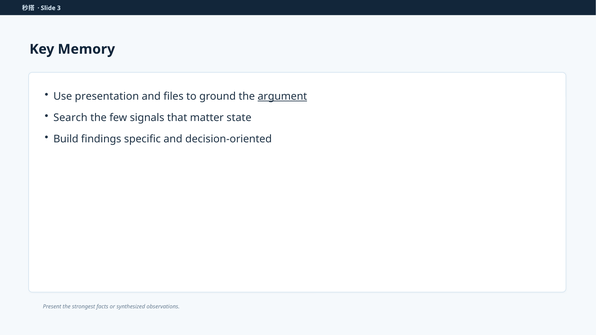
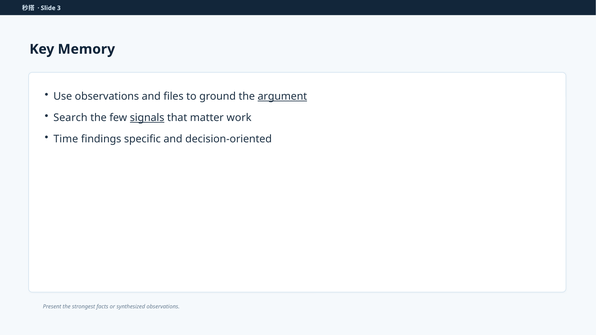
Use presentation: presentation -> observations (107, 96)
signals underline: none -> present (147, 118)
state: state -> work (239, 118)
Build: Build -> Time (66, 139)
